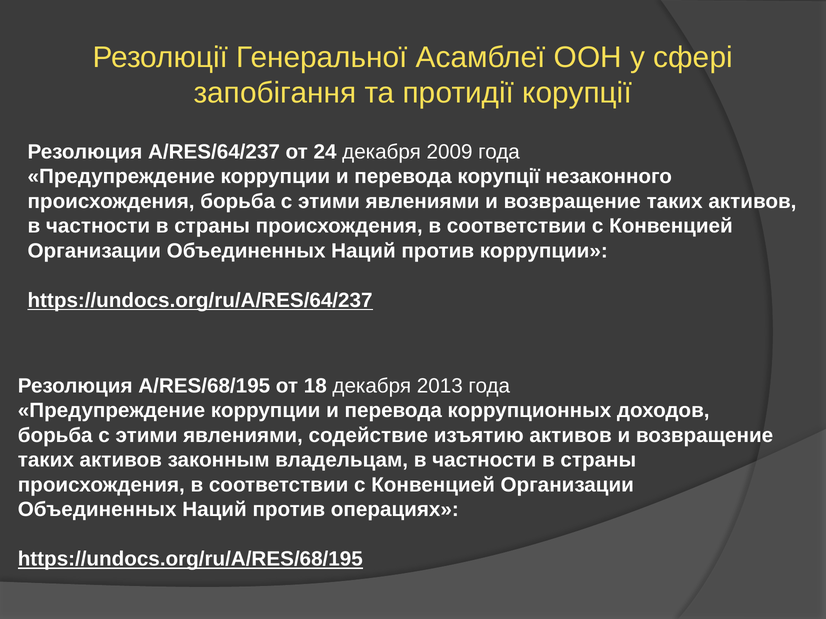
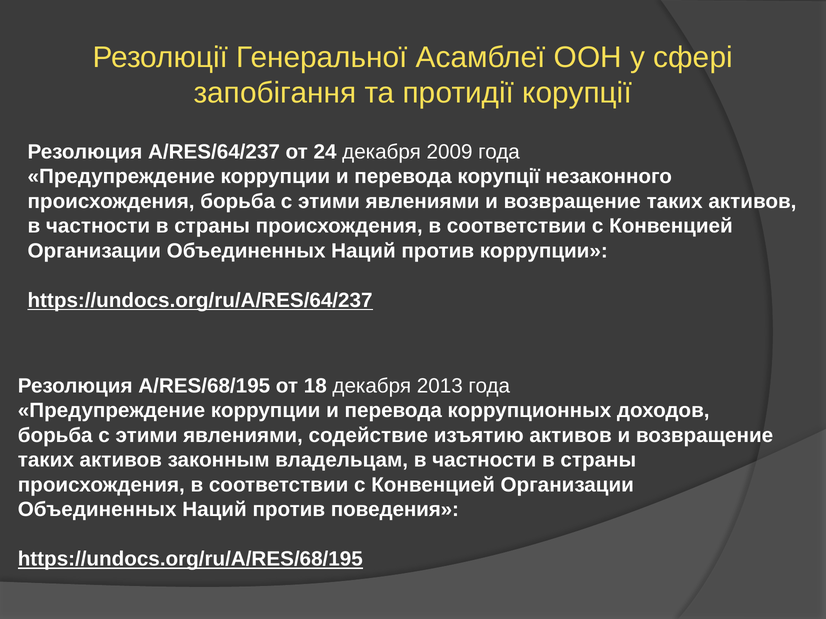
операциях: операциях -> поведения (395, 510)
